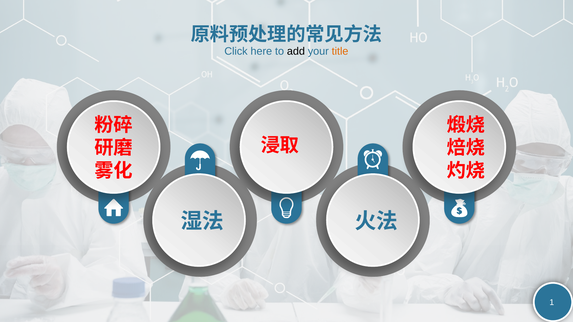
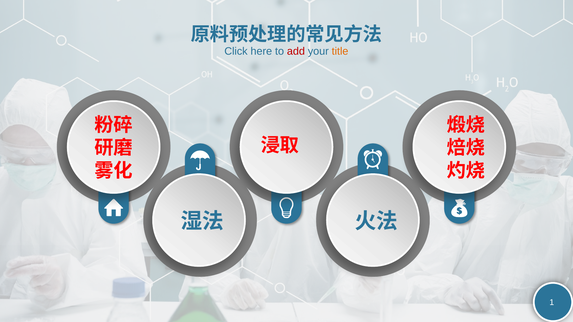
add colour: black -> red (296, 51)
